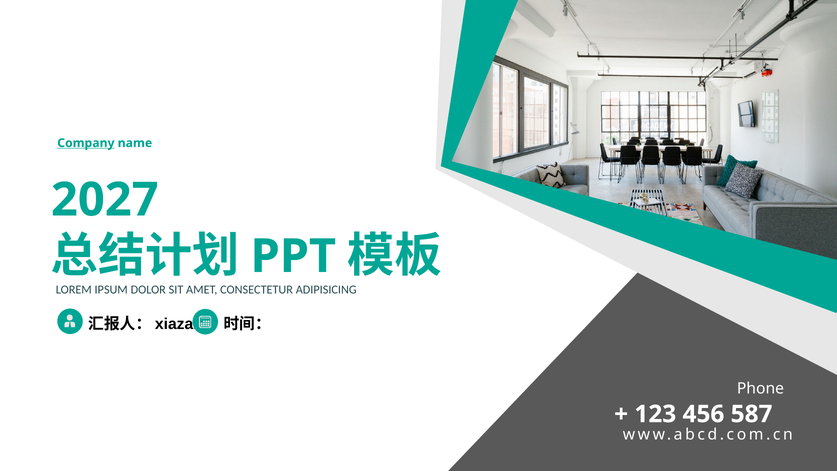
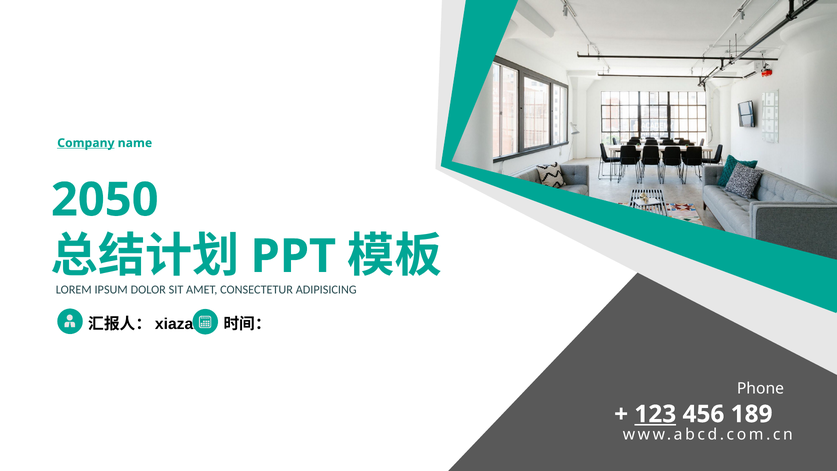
2027: 2027 -> 2050 (105, 200)
123 underline: none -> present (655, 414)
587: 587 -> 189 (752, 414)
